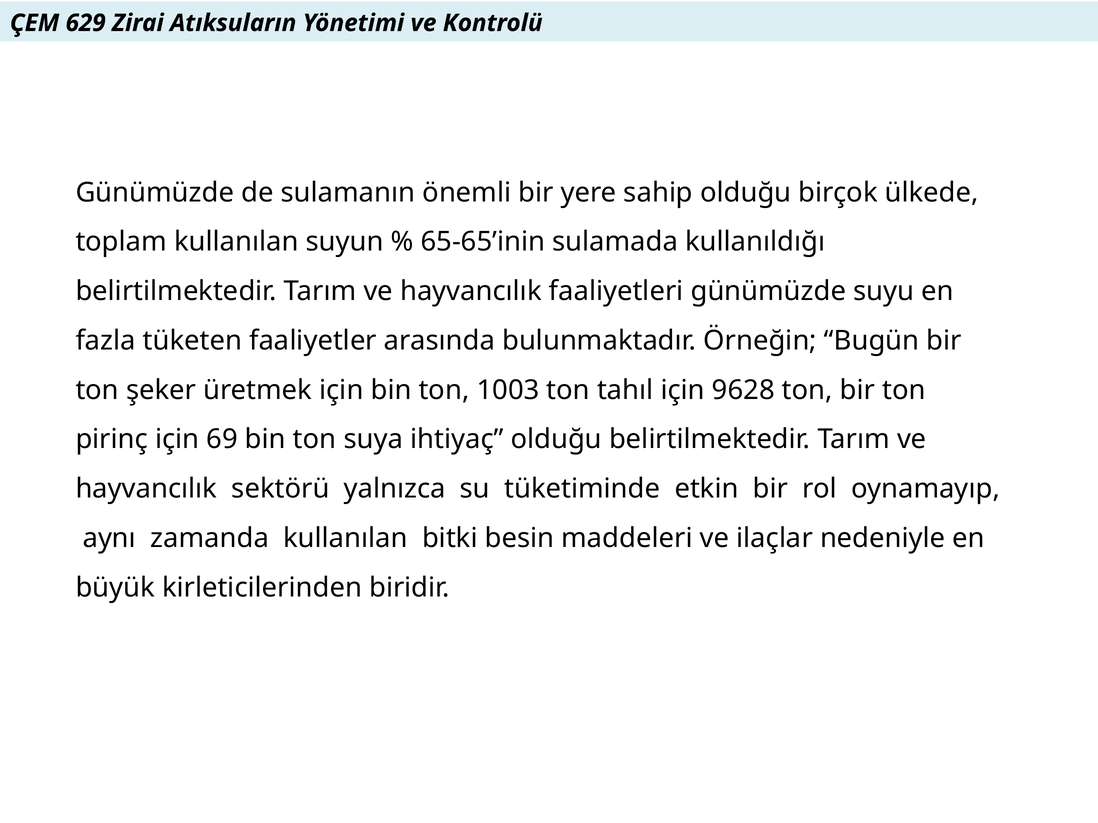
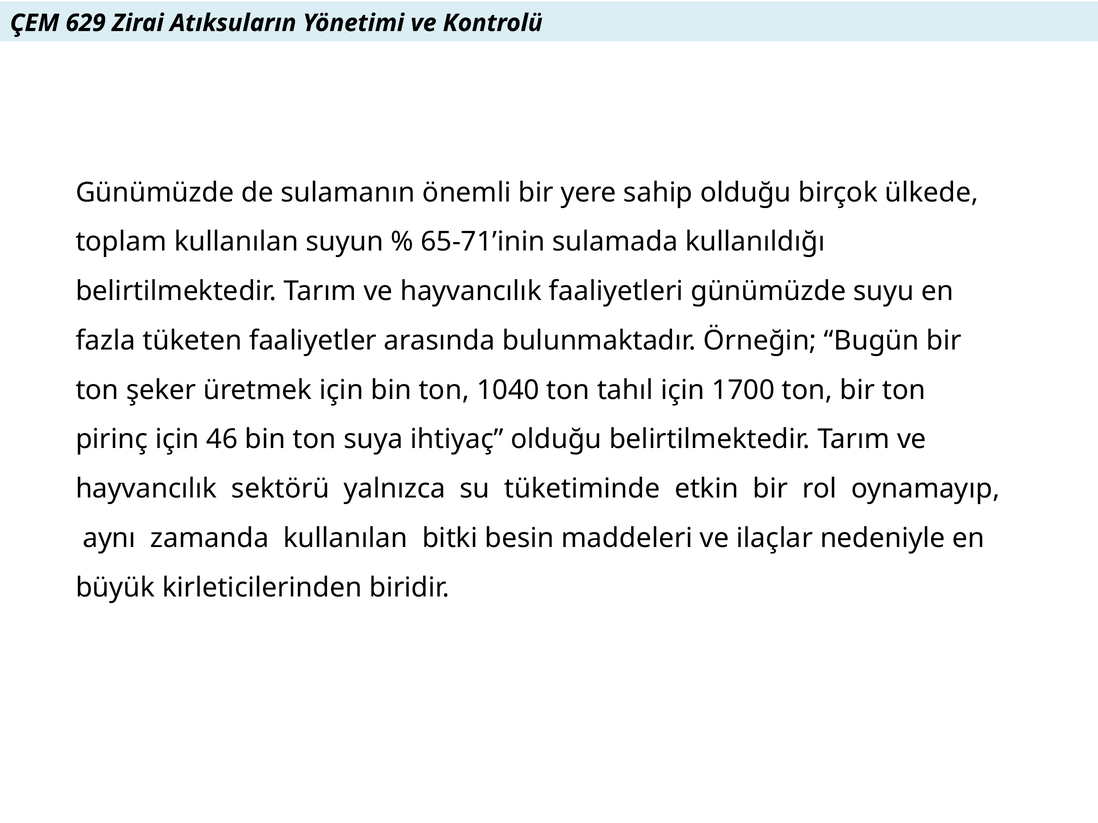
65-65’inin: 65-65’inin -> 65-71’inin (483, 242)
1003: 1003 -> 1040 (508, 390)
9628: 9628 -> 1700 (743, 390)
69: 69 -> 46 (222, 440)
